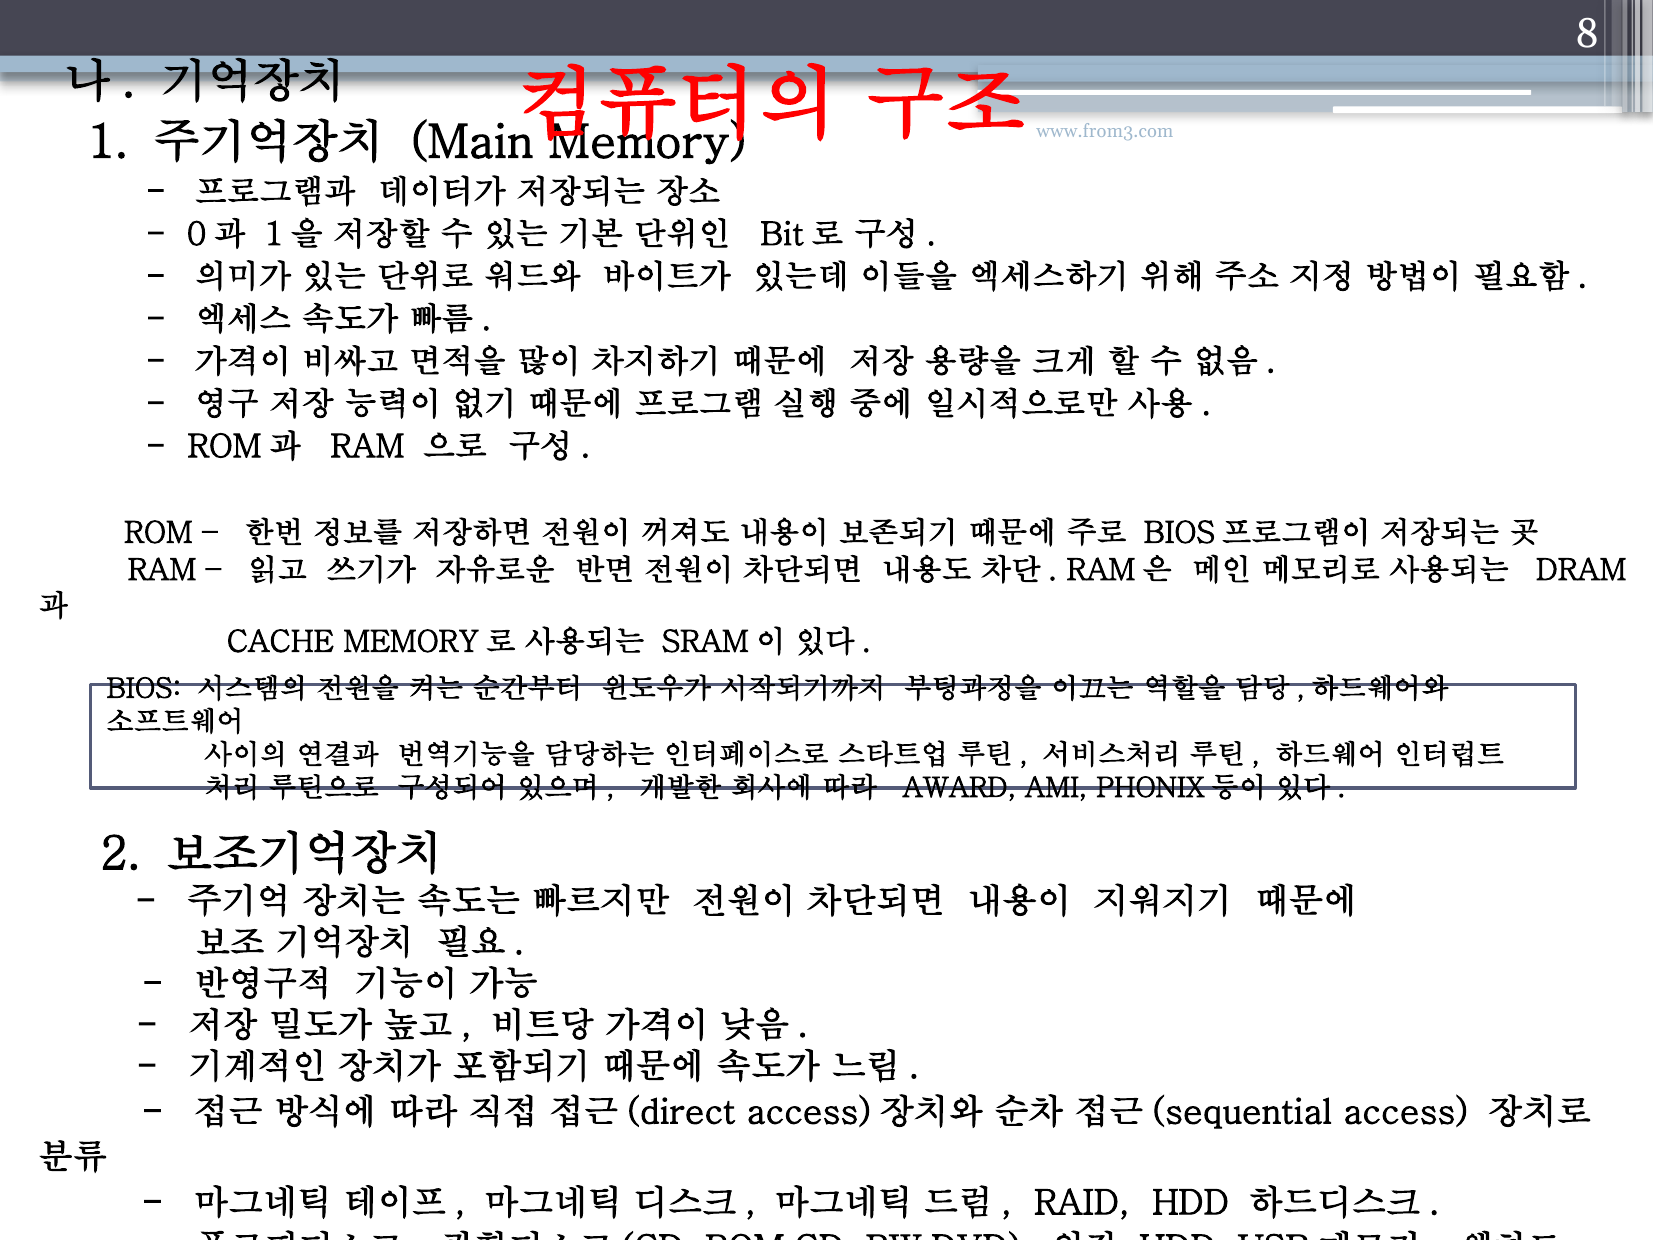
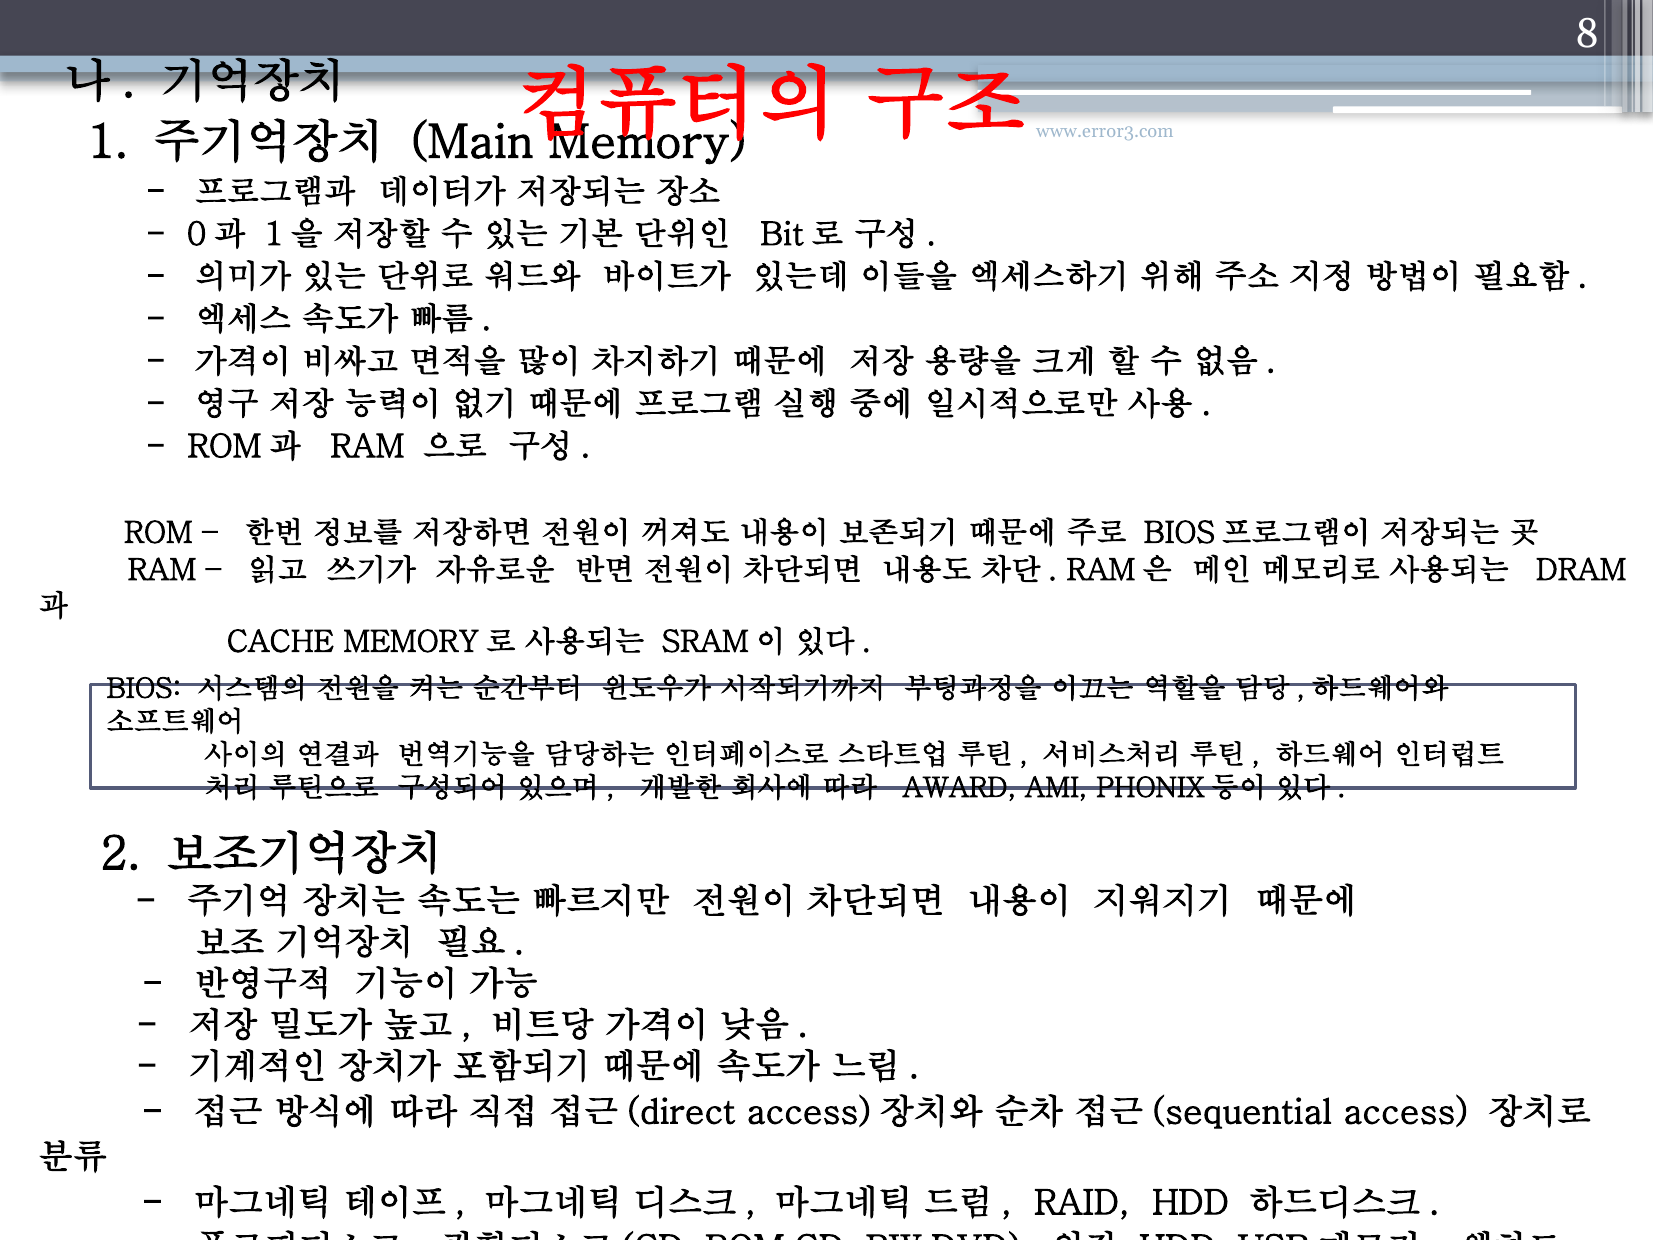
www.from3.com: www.from3.com -> www.error3.com (1105, 131)
